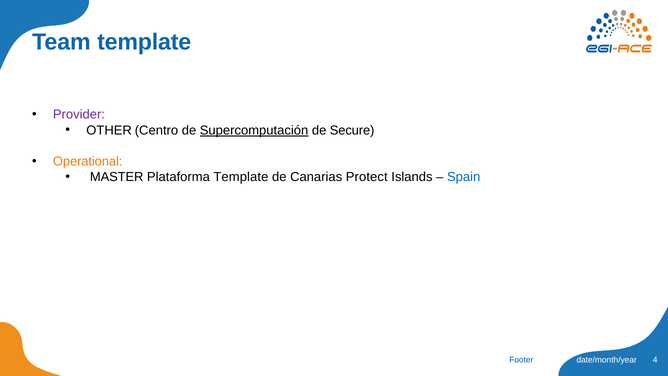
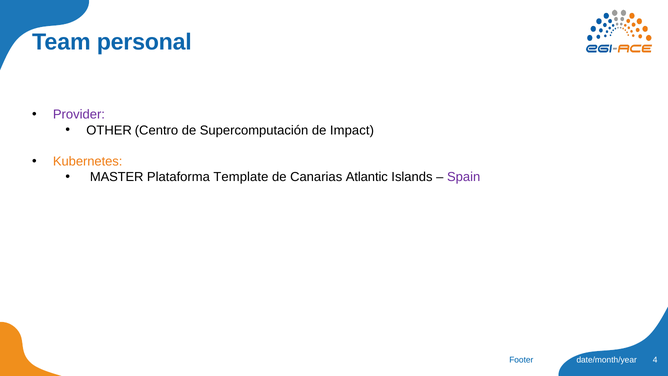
Team template: template -> personal (144, 42)
Supercomputación underline: present -> none (254, 130)
Secure: Secure -> Impact (352, 130)
Operational: Operational -> Kubernetes (88, 161)
Protect: Protect -> Atlantic (367, 177)
Spain colour: blue -> purple (464, 177)
